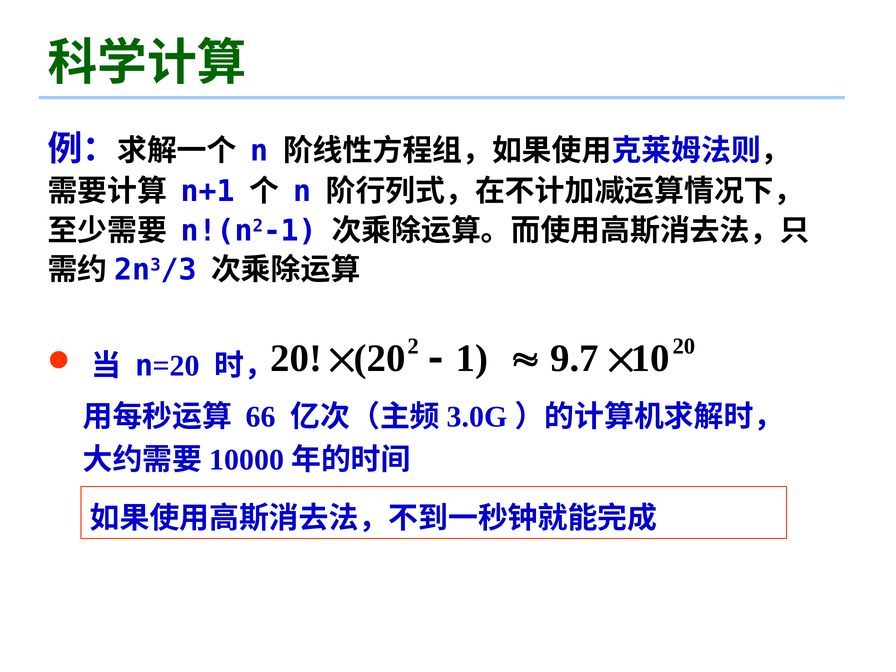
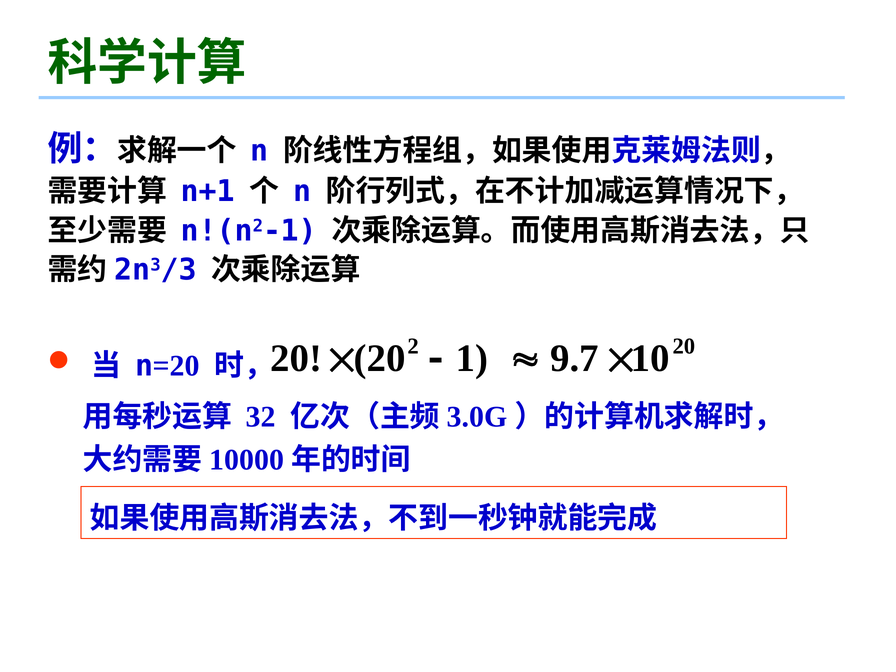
66: 66 -> 32 (261, 417)
